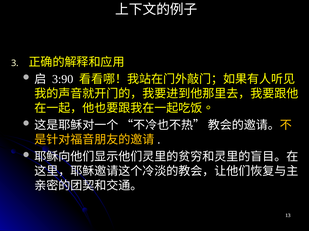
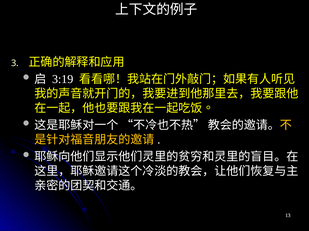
3:90: 3:90 -> 3:19 (63, 79)
